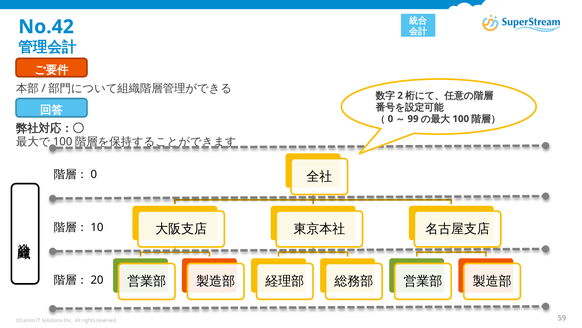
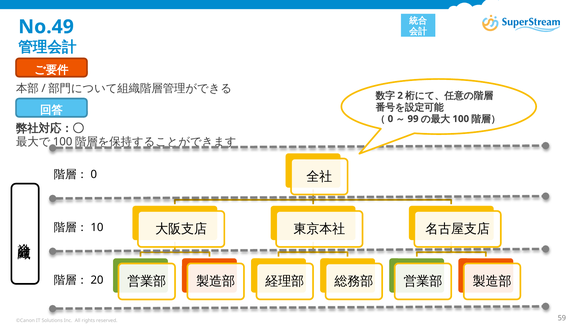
No.42: No.42 -> No.49 (46, 27)
